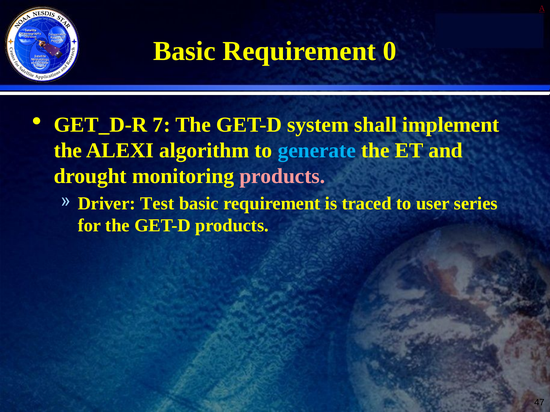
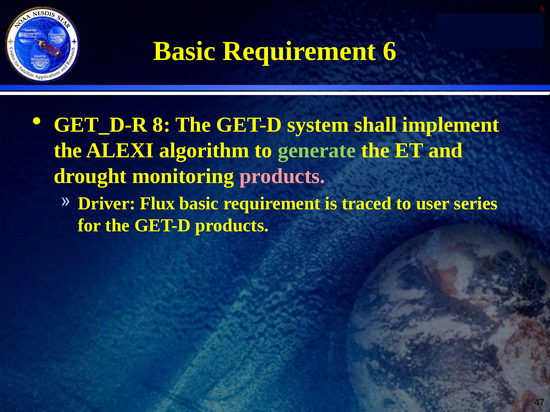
0: 0 -> 6 (390, 51)
7: 7 -> 8 (162, 125)
generate colour: light blue -> light green (317, 151)
Test: Test -> Flux (157, 204)
